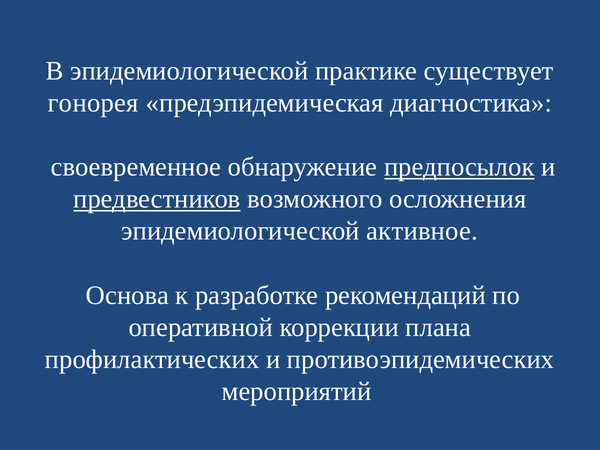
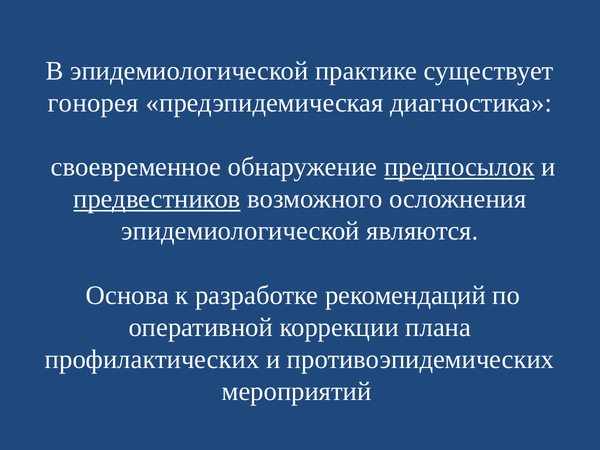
активное: активное -> являются (422, 231)
